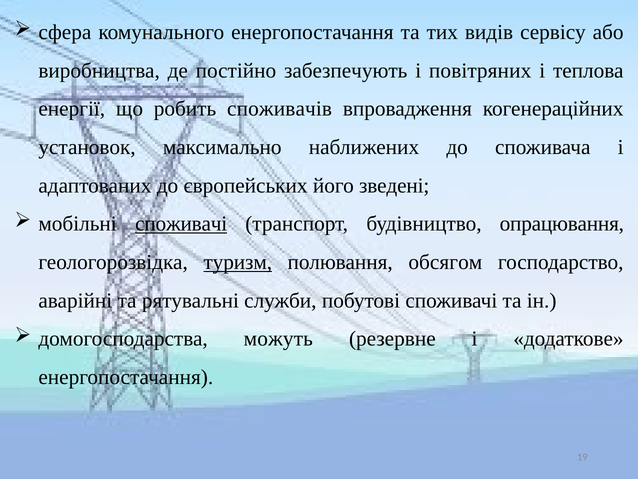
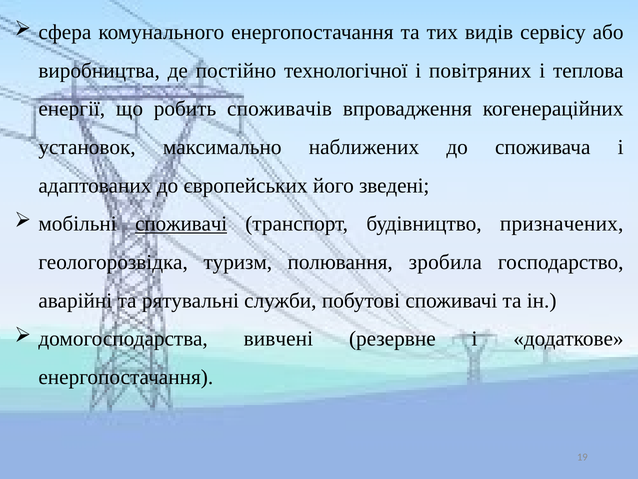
забезпечують: забезпечують -> технологічної (346, 71)
опрацювання: опрацювання -> призначених (562, 224)
туризм underline: present -> none (238, 262)
обсягом: обсягом -> зробила (445, 262)
можуть: можуть -> вивчені (278, 339)
